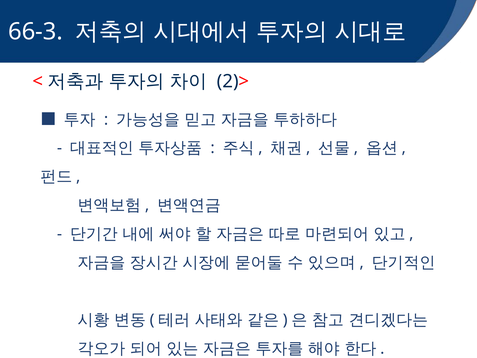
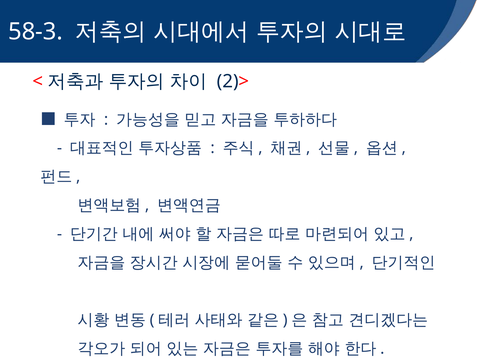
66-3: 66-3 -> 58-3 (36, 32)
